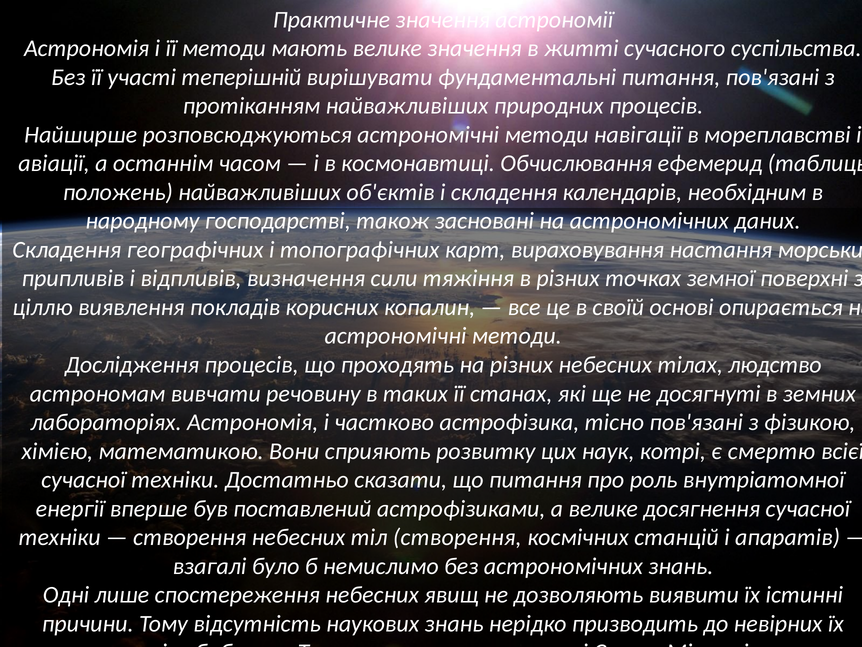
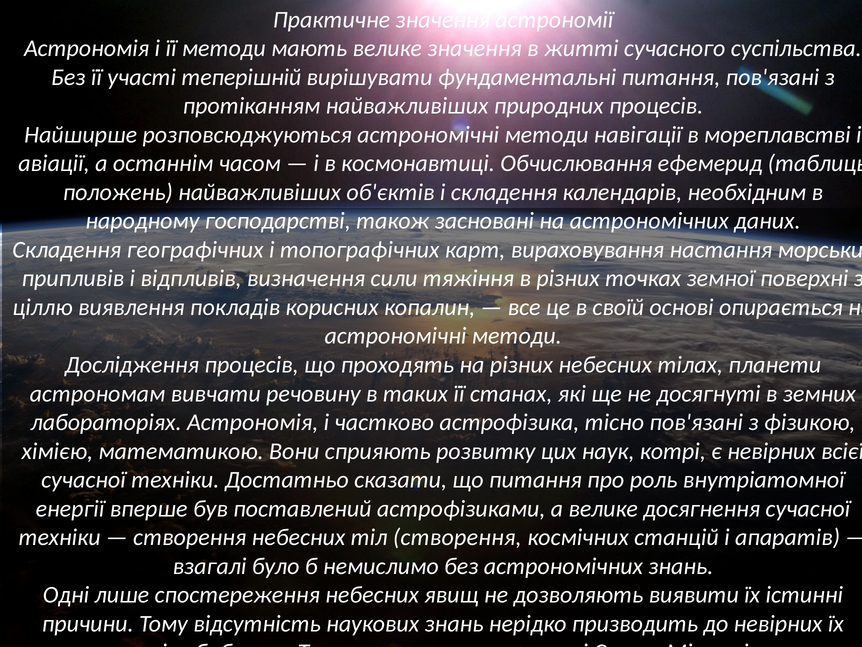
тілах людство: людство -> планети (775, 365)
є смертю: смертю -> невірних (771, 451)
